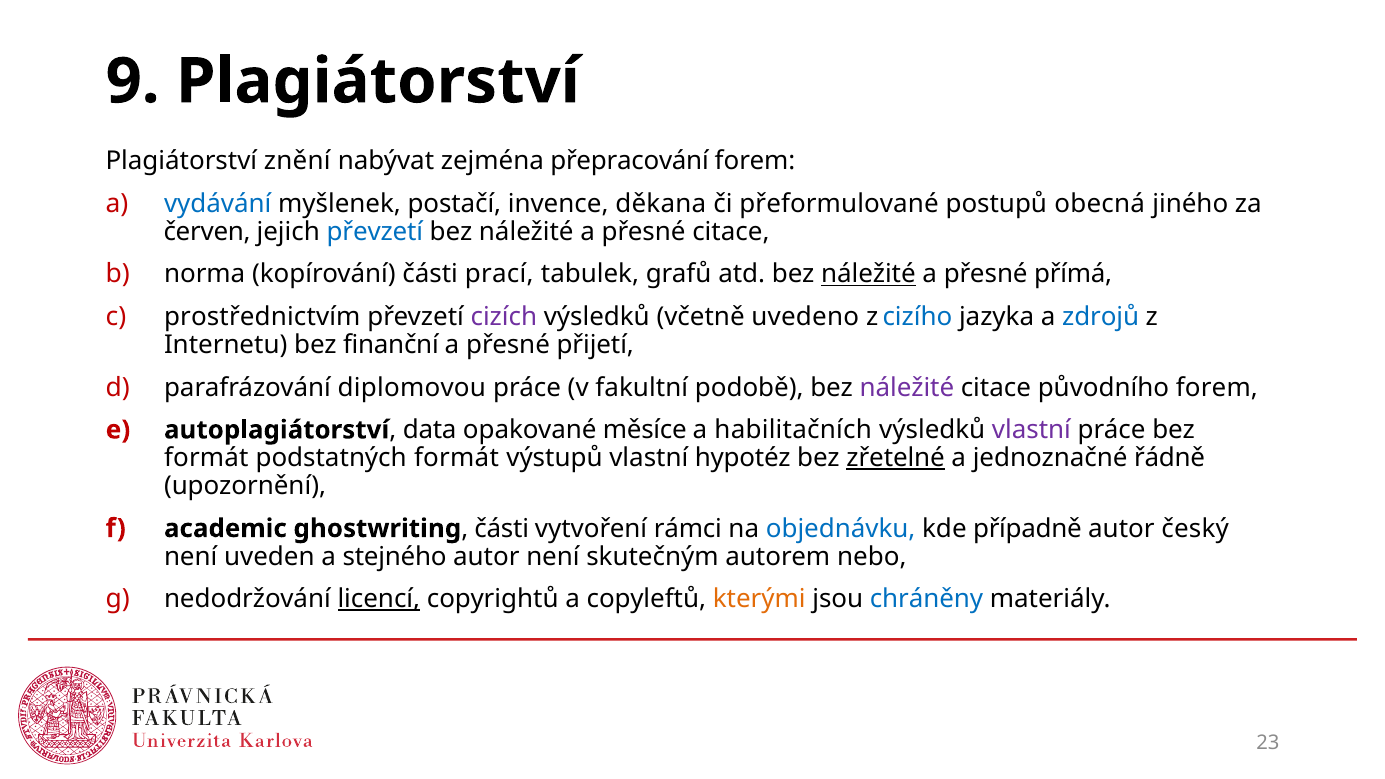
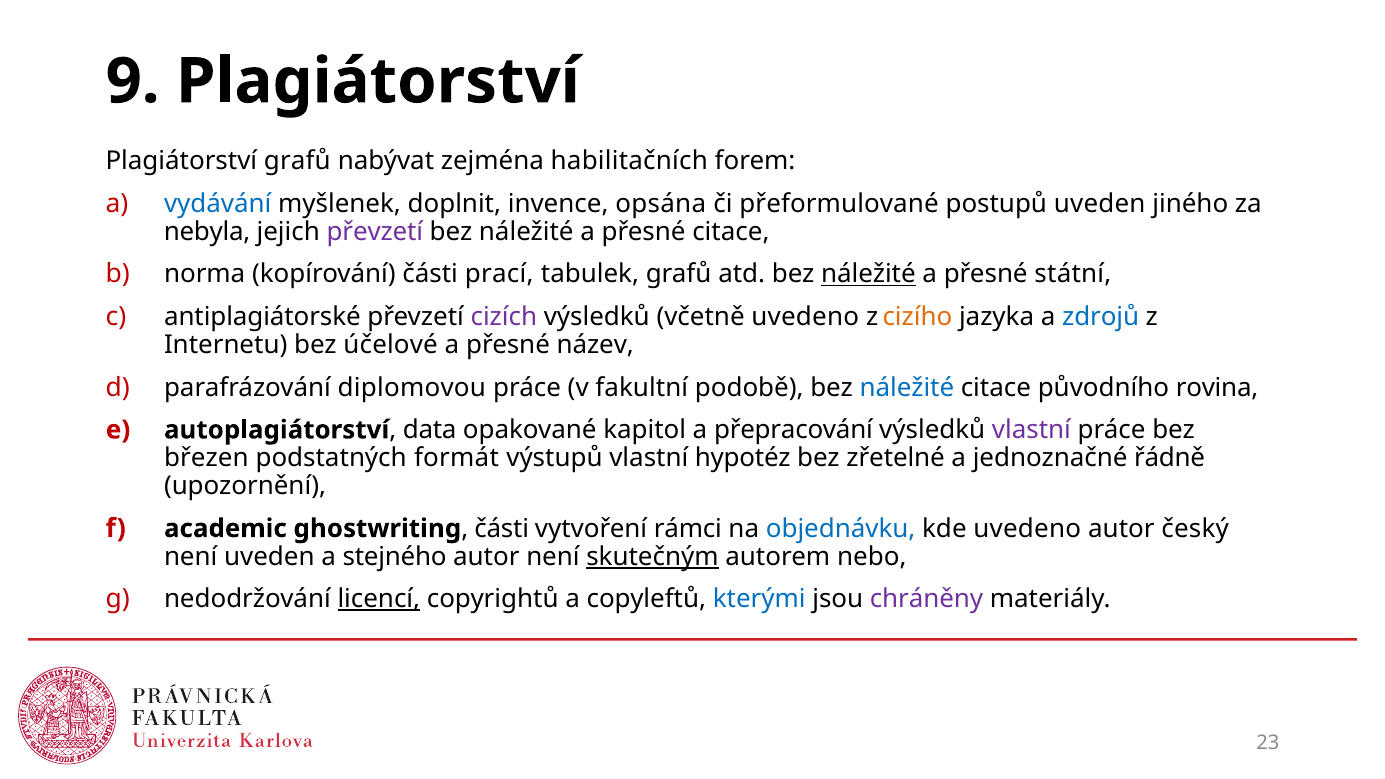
Plagiátorství znění: znění -> grafů (297, 161)
přepracování: přepracování -> habilitačních (629, 161)
postačí: postačí -> doplnit (454, 204)
děkana: děkana -> opsána (661, 204)
postupů obecná: obecná -> uveden (1100, 204)
červen: červen -> nebyla (207, 232)
převzetí colour: blue -> purple (375, 232)
přímá: přímá -> státní (1073, 274)
prostřednictvím: prostřednictvím -> antiplagiátorské (262, 317)
cizího colour: blue -> orange (917, 317)
finanční: finanční -> účelové (391, 345)
přijetí: přijetí -> název (595, 345)
náležité colour: purple -> blue (907, 387)
původního forem: forem -> rovina (1217, 387)
měsíce: měsíce -> kapitol (645, 430)
habilitačních: habilitačních -> přepracování (793, 430)
formát: formát -> březen (206, 458)
zřetelné underline: present -> none (896, 458)
kde případně: případně -> uvedeno (1027, 529)
skutečným underline: none -> present (652, 557)
kterými colour: orange -> blue (759, 599)
chráněny colour: blue -> purple (926, 599)
